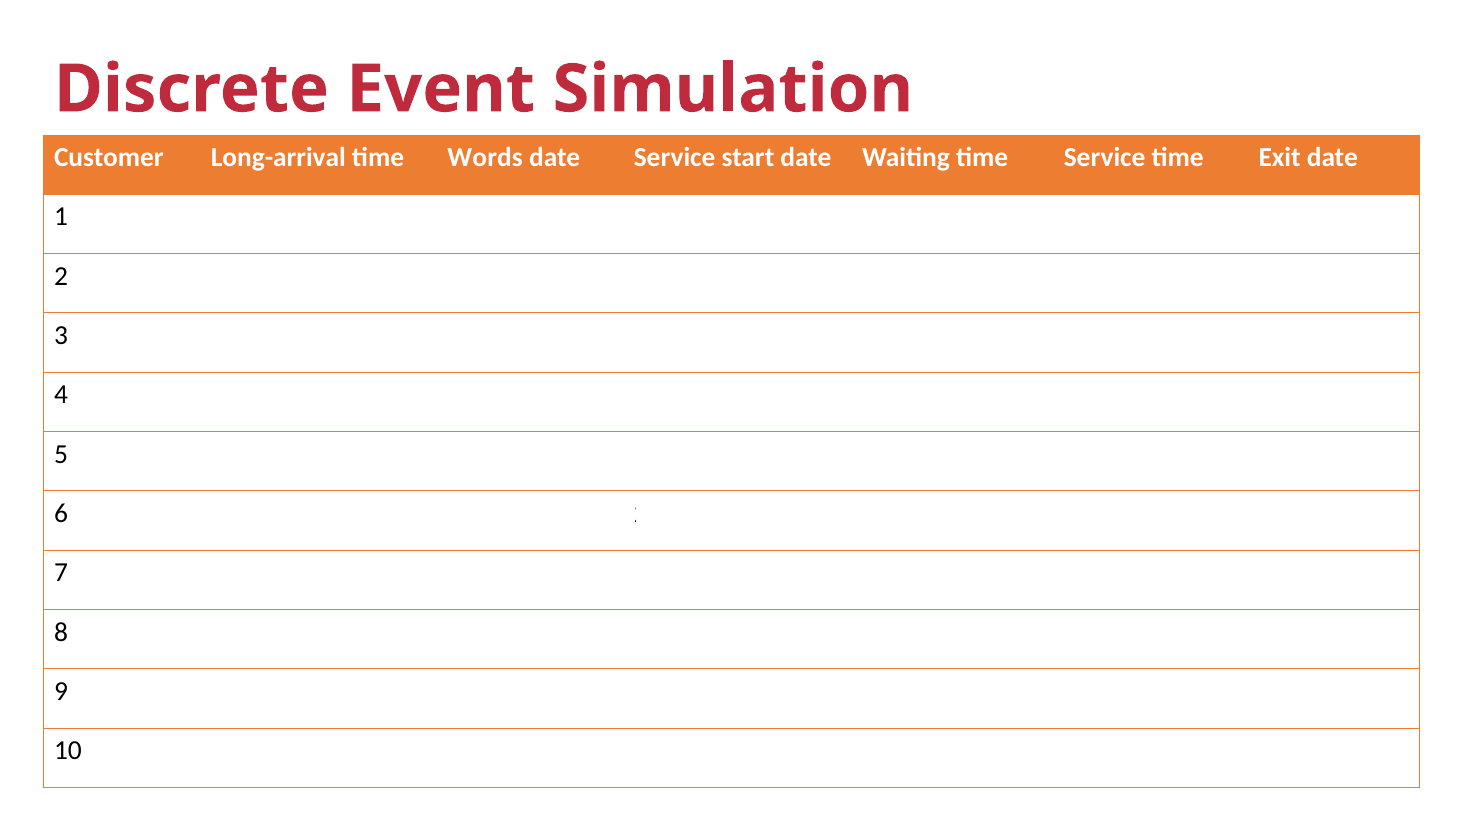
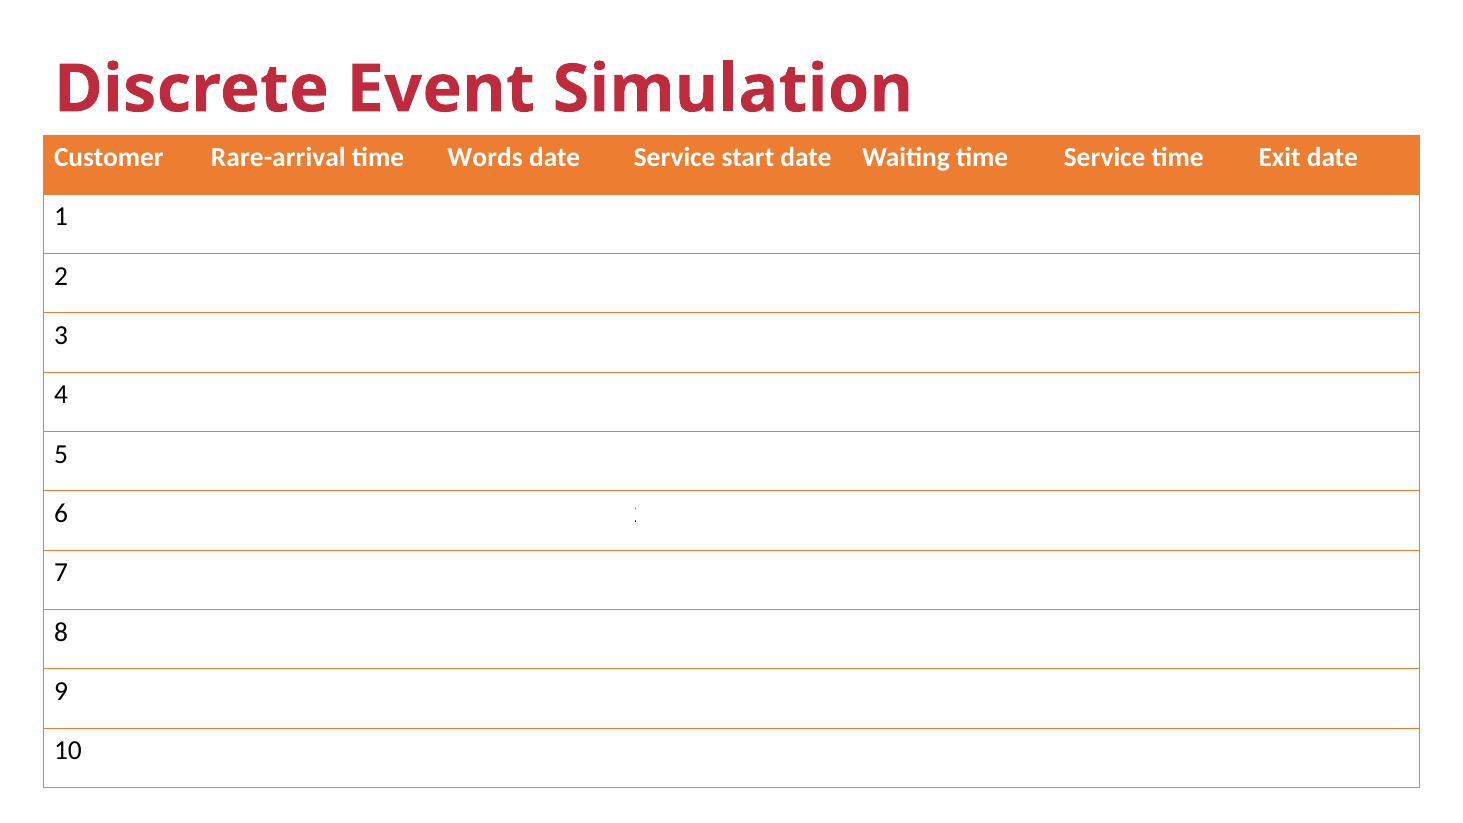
Long-arrival: Long-arrival -> Rare-arrival (278, 157)
